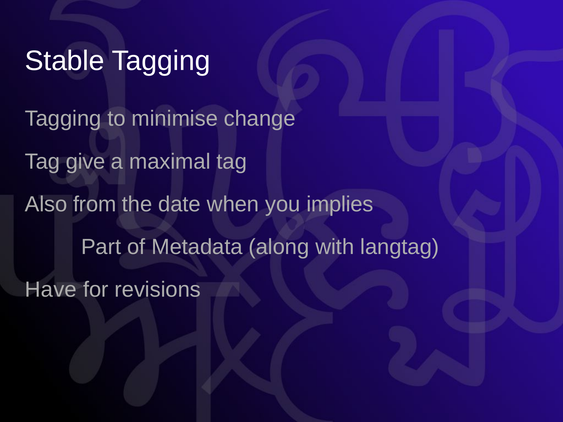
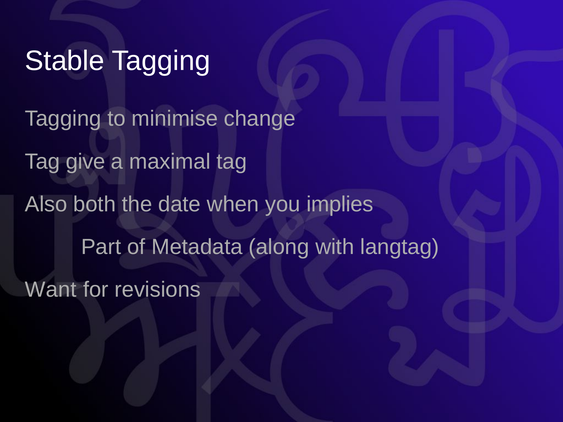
from: from -> both (95, 204)
Have: Have -> Want (51, 290)
